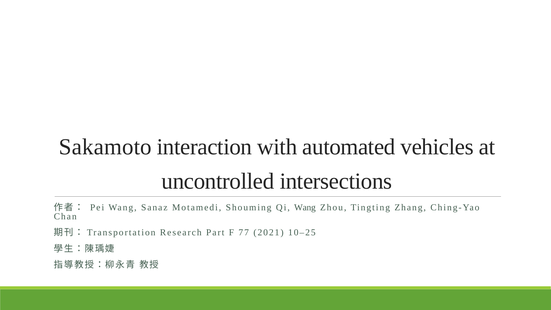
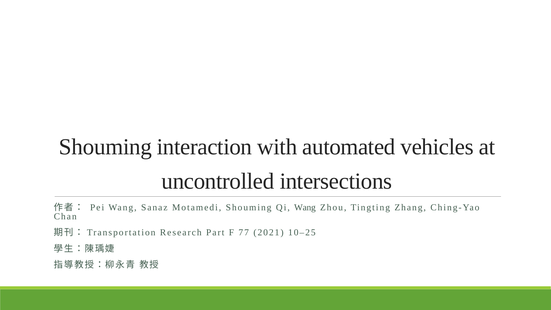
Sakamoto: Sakamoto -> Shouming (105, 147)
